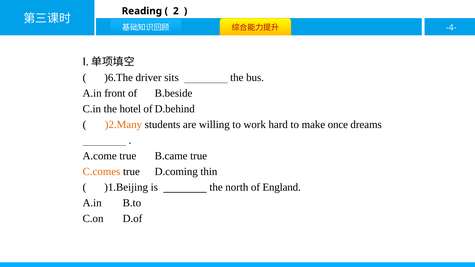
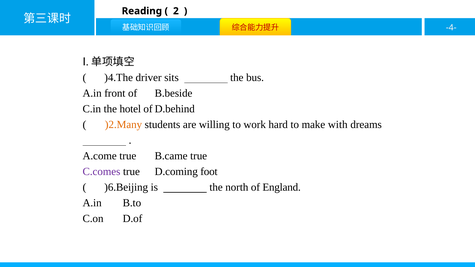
)6.The: )6.The -> )4.The (119, 78)
once: once -> with (338, 125)
C.comes colour: orange -> purple (102, 172)
thin: thin -> foot (209, 172)
)1.Beijing: )1.Beijing -> )6.Beijing (126, 187)
